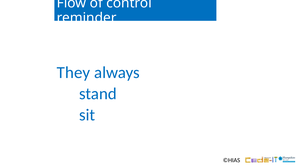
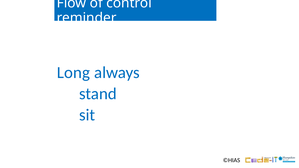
They: They -> Long (73, 73)
